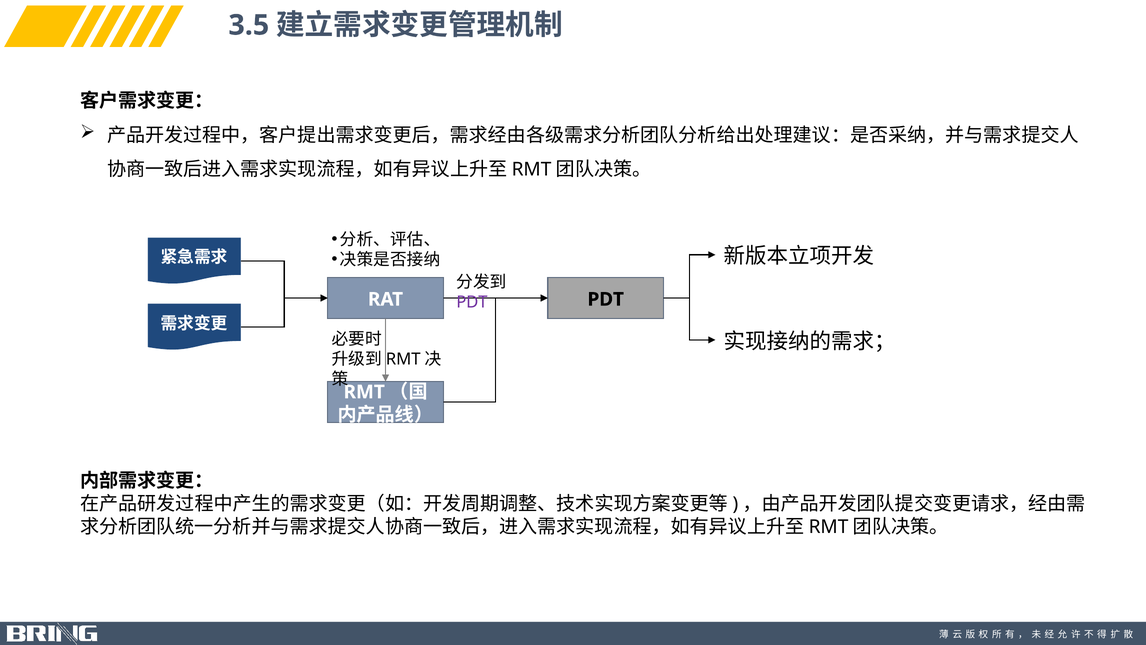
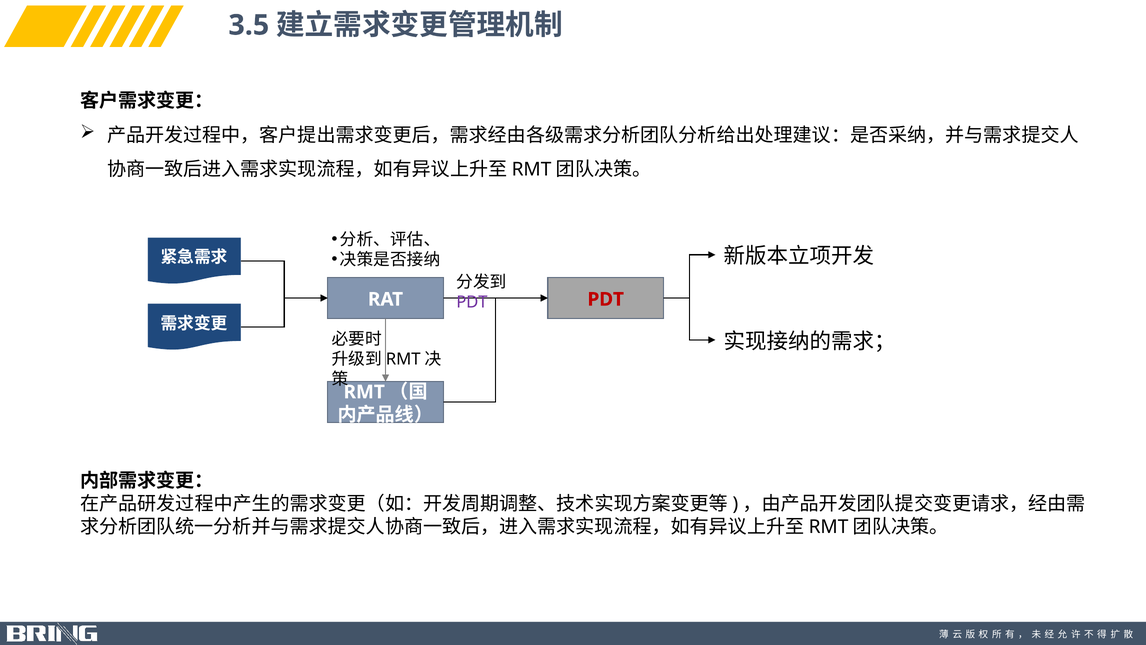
PDT colour: black -> red (606, 299)
